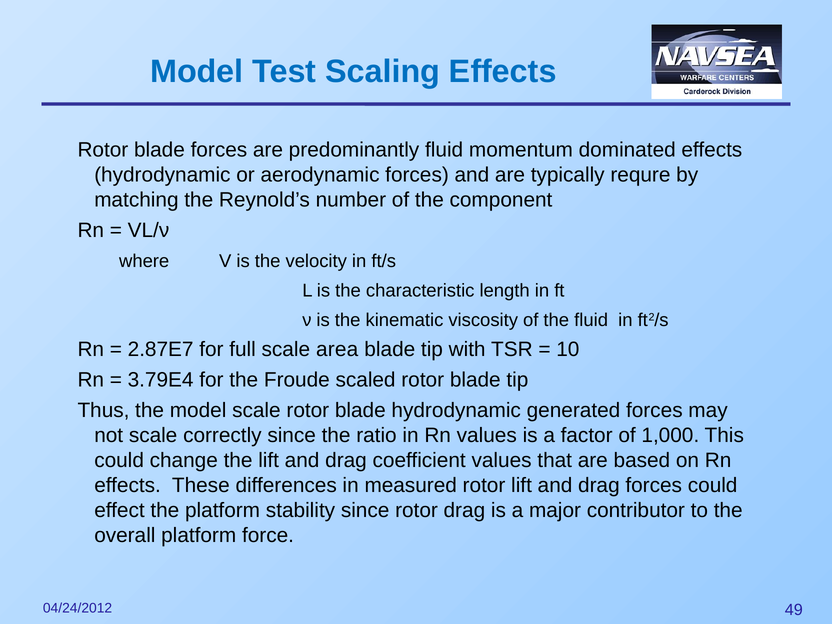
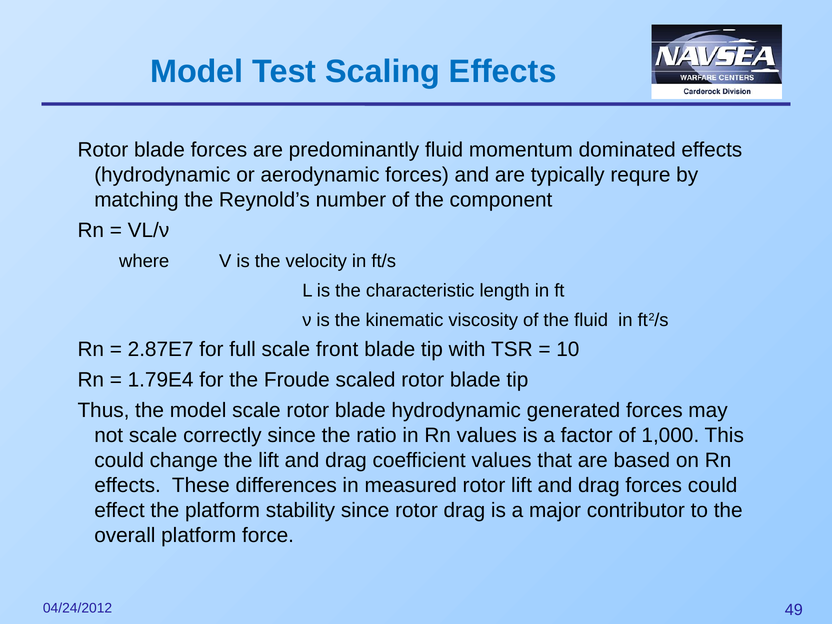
area: area -> front (337, 349)
3.79E4: 3.79E4 -> 1.79E4 (161, 380)
